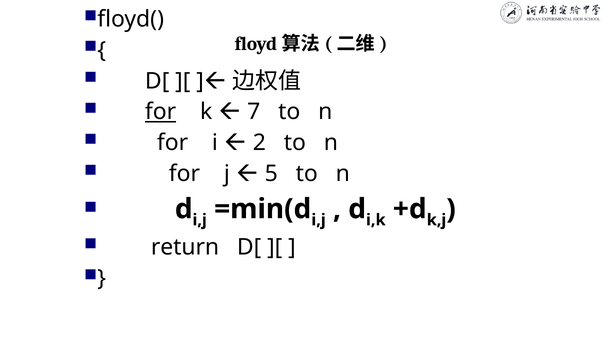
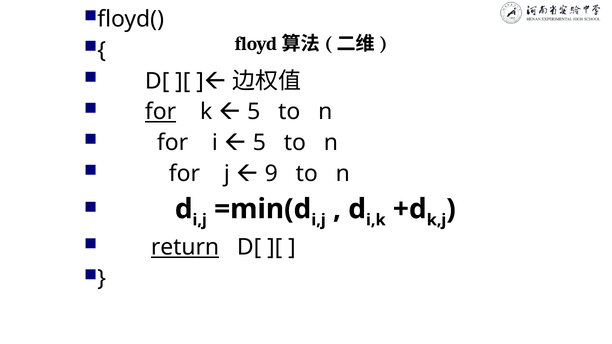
7: 7 -> 5 (254, 112)
2: 2 -> 5 (259, 143)
5: 5 -> 9 (271, 174)
return underline: none -> present (185, 247)
